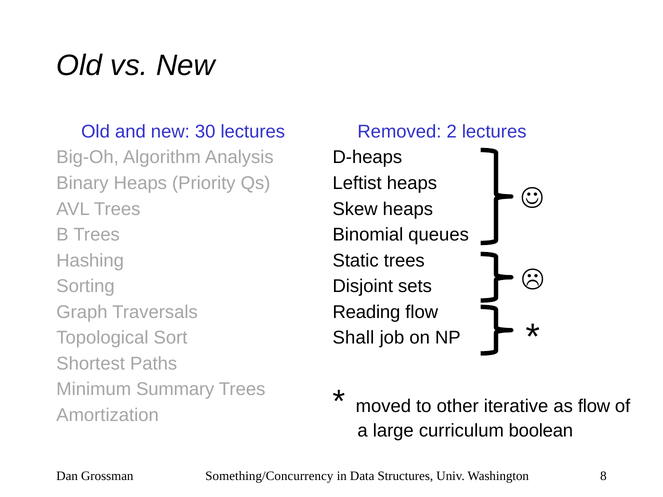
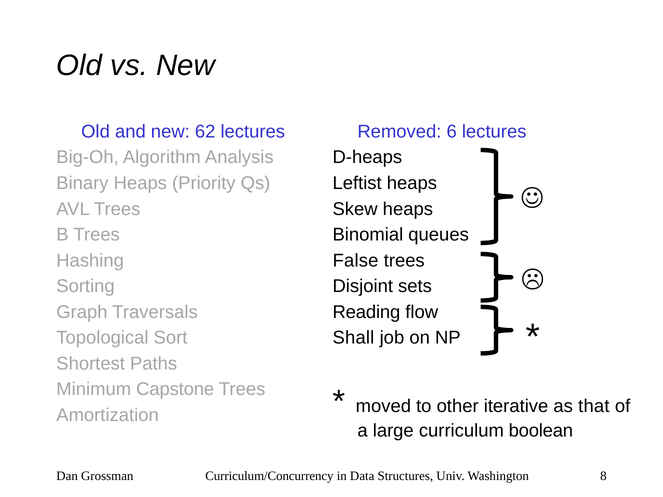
30: 30 -> 62 (205, 132)
2: 2 -> 6 (452, 132)
Static: Static -> False (356, 261)
Summary: Summary -> Capstone (175, 390)
as flow: flow -> that (594, 406)
Something/Concurrency: Something/Concurrency -> Curriculum/Concurrency (269, 476)
